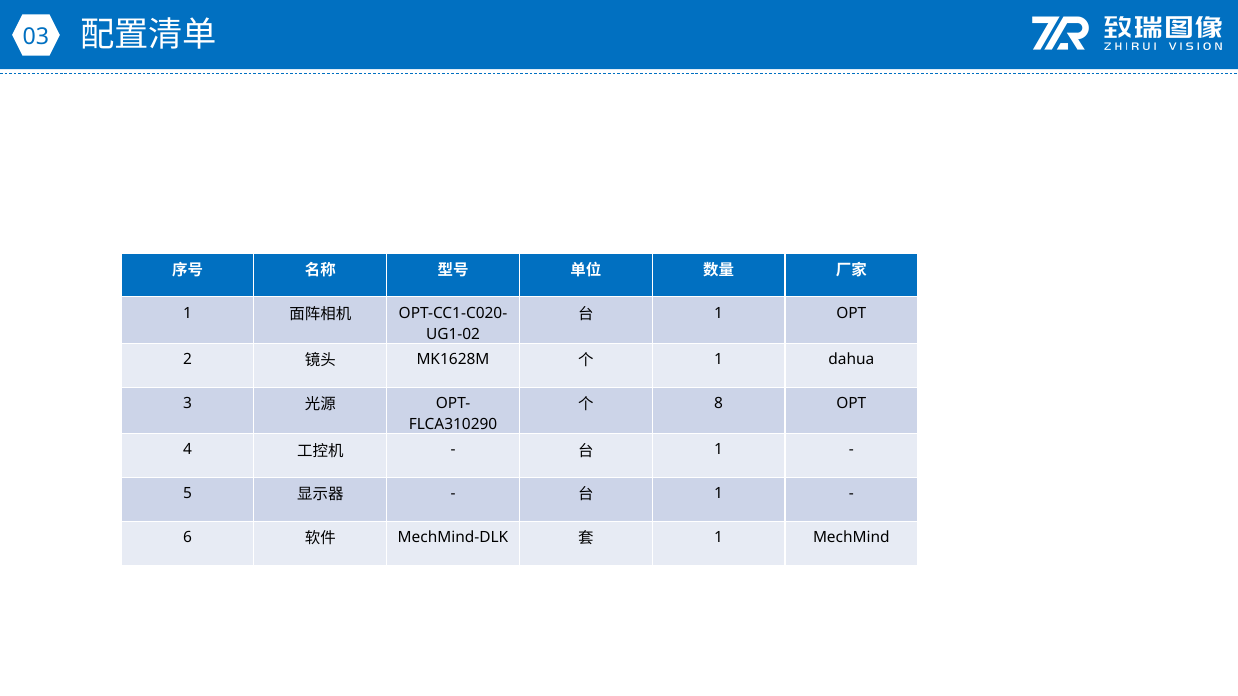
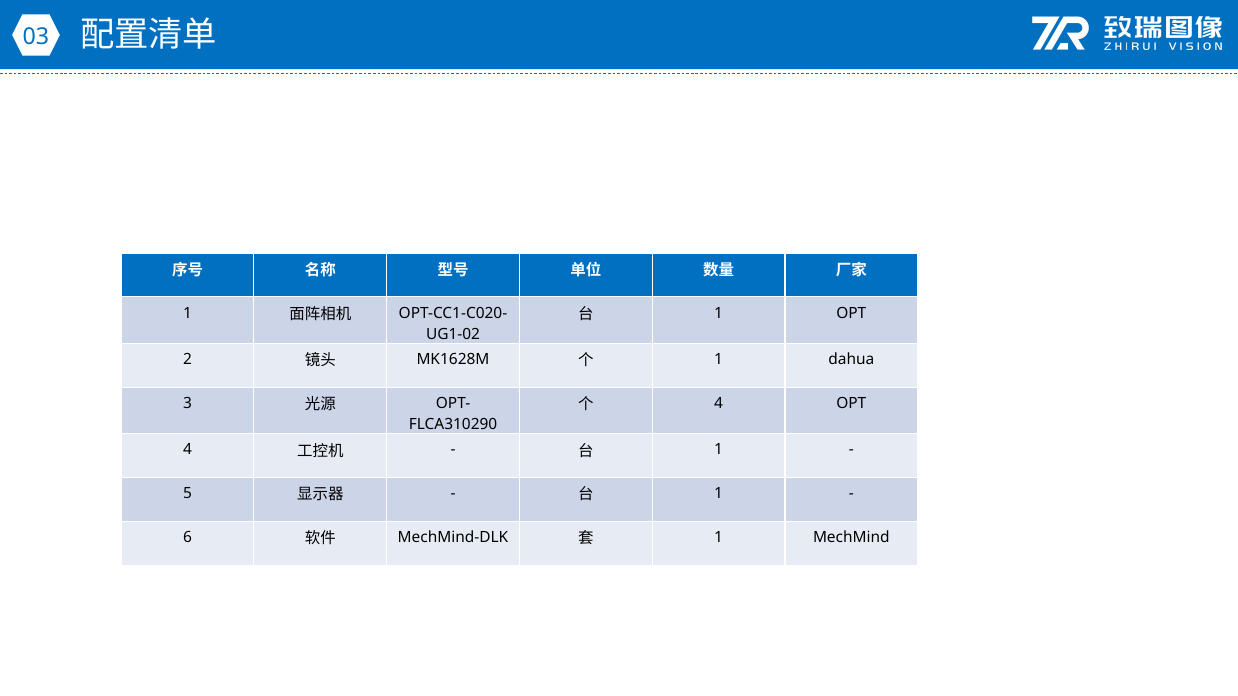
8: 8 -> 4 (719, 403)
